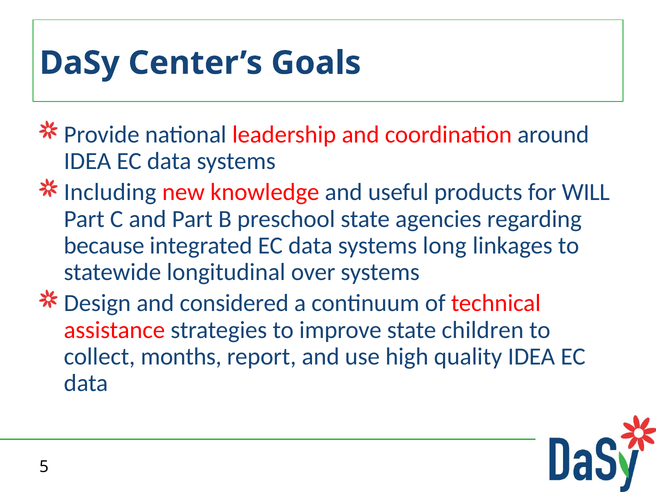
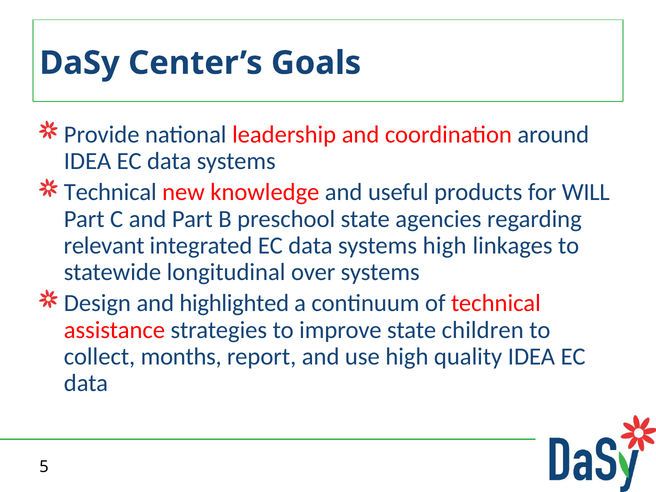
Including: Including -> Technical (110, 192)
because: because -> relevant (104, 246)
systems long: long -> high (445, 246)
considered: considered -> highlighted (234, 303)
